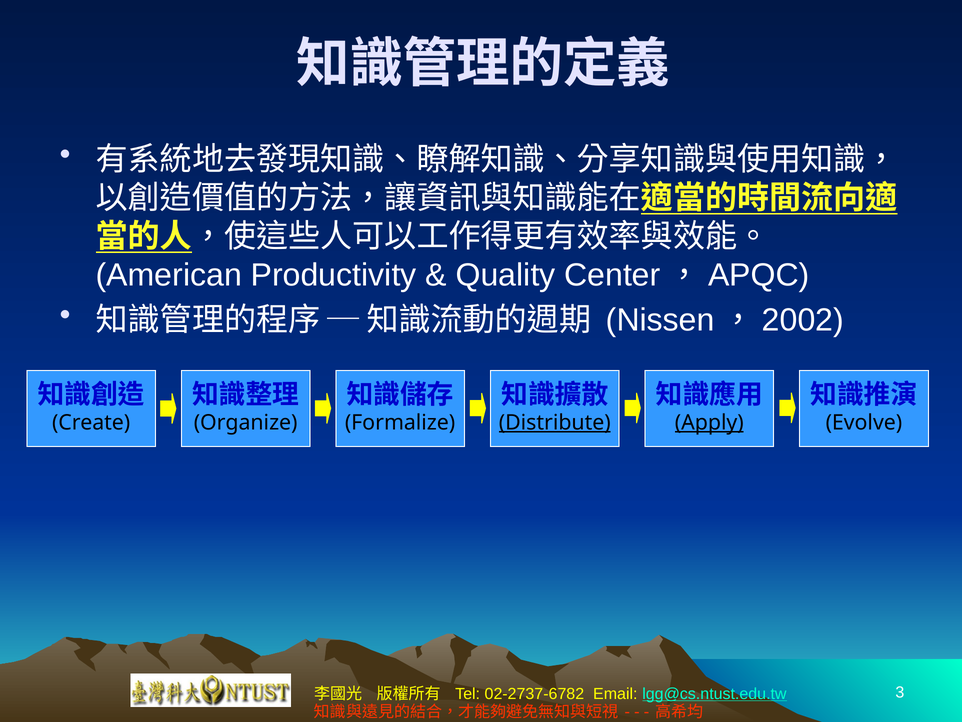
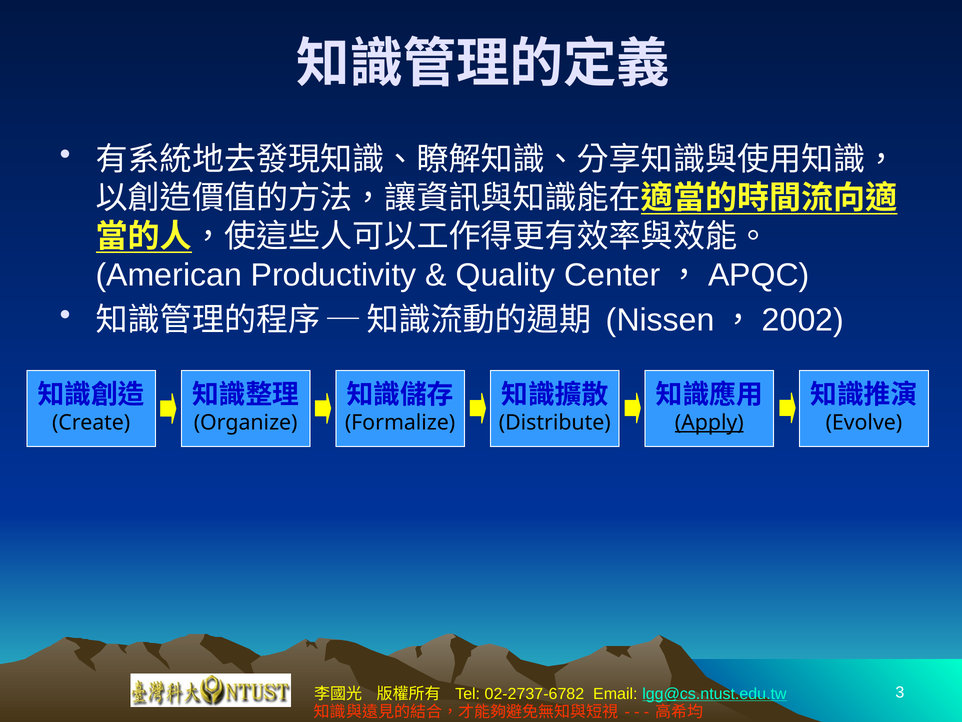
Distribute underline: present -> none (555, 422)
